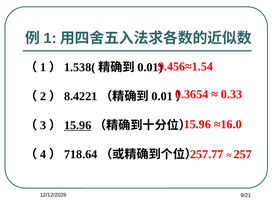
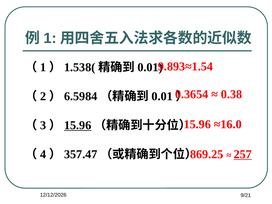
9.456≈1.54: 9.456≈1.54 -> 9.893≈1.54 (185, 66)
0.33: 0.33 -> 0.38 (232, 94)
8.4221: 8.4221 -> 6.5984 (81, 96)
257.77: 257.77 -> 869.25 (207, 154)
257 underline: none -> present (243, 154)
718.64: 718.64 -> 357.47 (81, 154)
